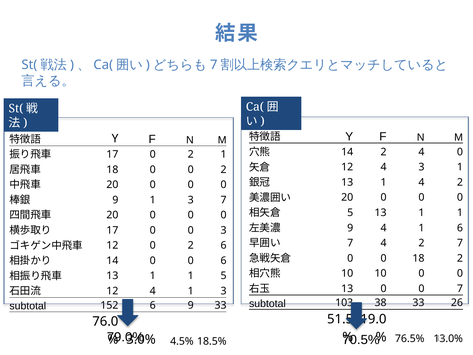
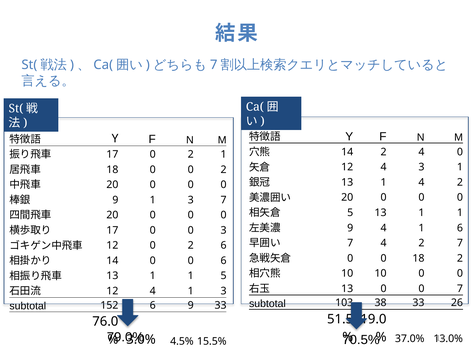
76.5%: 76.5% -> 37.0% (410, 339)
18.5%: 18.5% -> 15.5% (212, 341)
